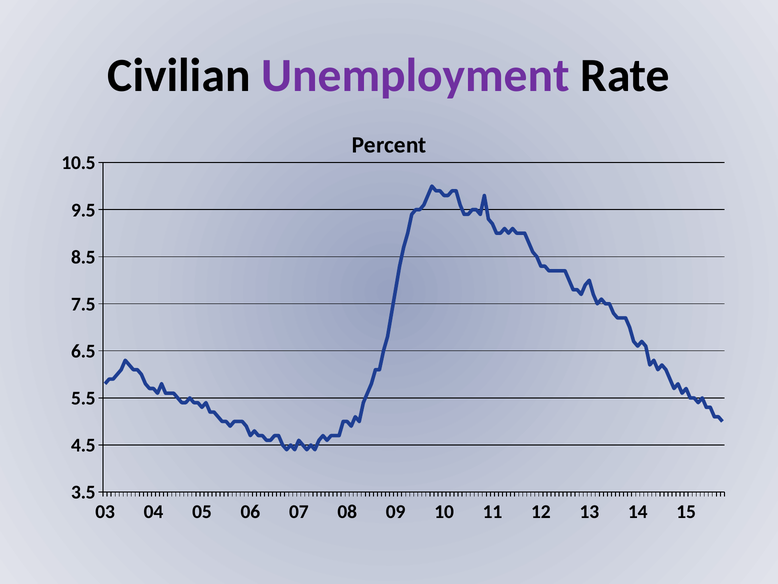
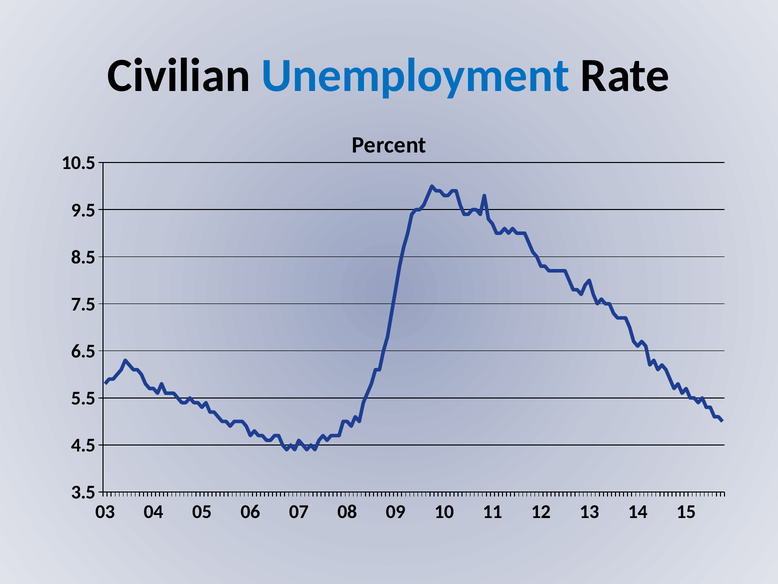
Unemployment colour: purple -> blue (415, 75)
